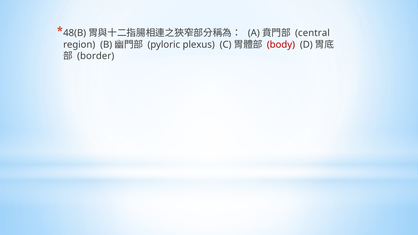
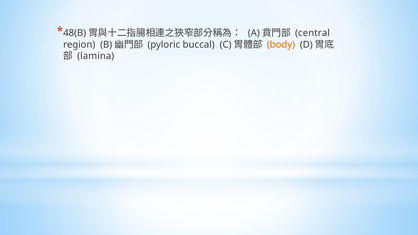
plexus: plexus -> buccal (199, 45)
body colour: red -> orange (281, 45)
border: border -> lamina (96, 56)
